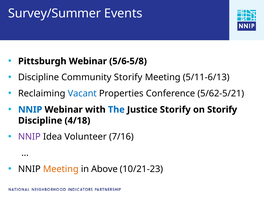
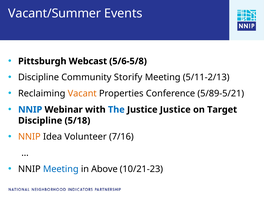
Survey/Summer: Survey/Summer -> Vacant/Summer (55, 13)
Pittsburgh Webinar: Webinar -> Webcast (88, 61)
5/11-6/13: 5/11-6/13 -> 5/11-2/13 (206, 77)
Vacant colour: blue -> orange (82, 93)
5/62-5/21: 5/62-5/21 -> 5/89-5/21 (221, 93)
Justice Storify: Storify -> Justice (175, 110)
on Storify: Storify -> Target (222, 110)
4/18: 4/18 -> 5/18 (77, 121)
NNIP colour: purple -> orange (29, 137)
Meeting colour: orange -> blue (61, 169)
